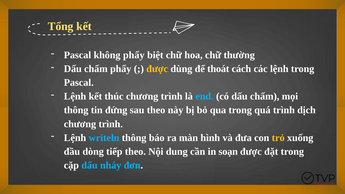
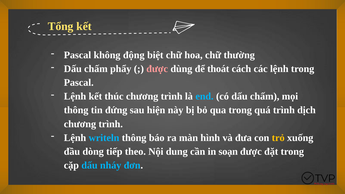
không phẩy: phẩy -> động (134, 55)
được colour: yellow -> pink (157, 69)
sau theo: theo -> hiện (156, 110)
